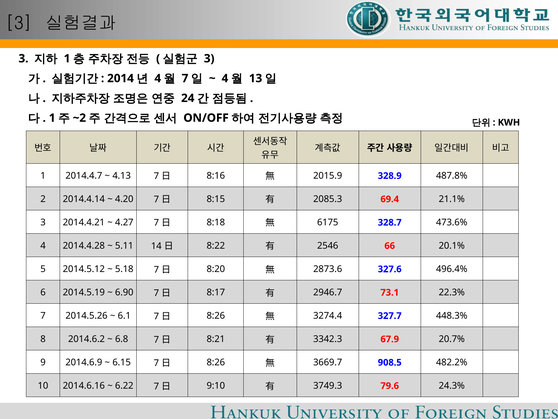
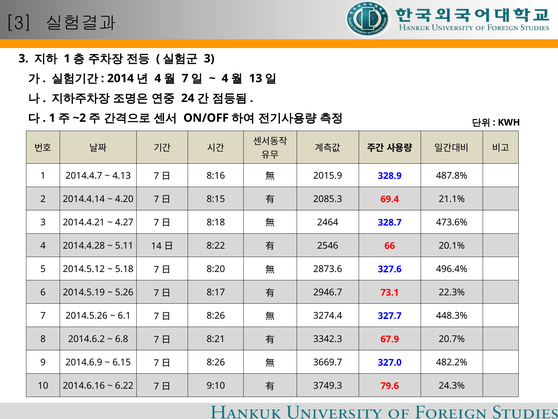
6175: 6175 -> 2464 (328, 222)
6.90: 6.90 -> 5.26 (124, 292)
908.5: 908.5 -> 327.0 (390, 362)
